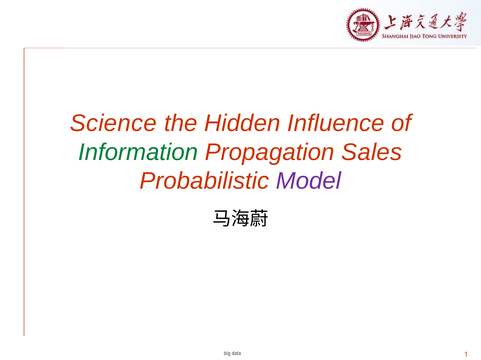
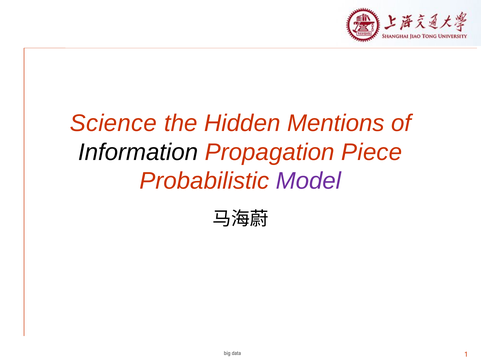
Influence: Influence -> Mentions (336, 124)
Information colour: green -> black (138, 152)
Sales: Sales -> Piece (372, 152)
